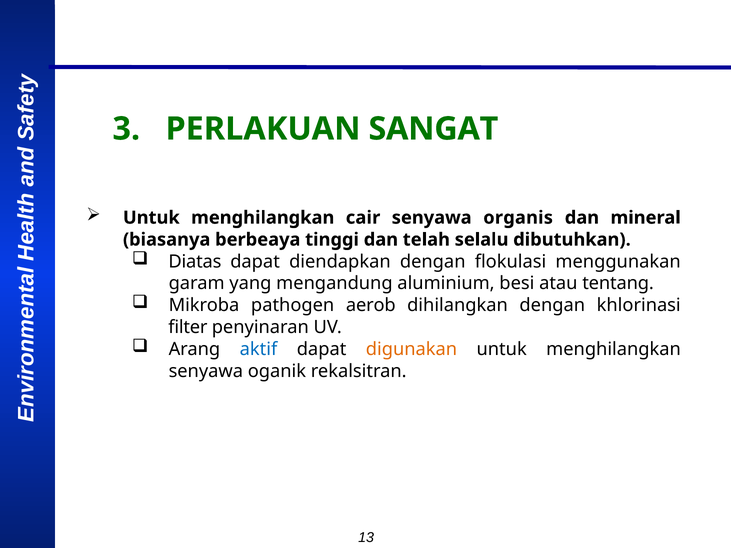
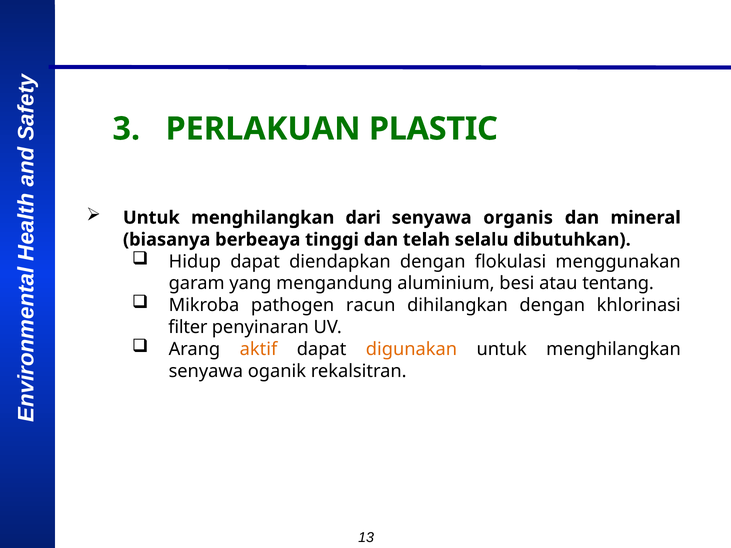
SANGAT: SANGAT -> PLASTIC (433, 129)
cair: cair -> dari (363, 218)
Diatas: Diatas -> Hidup (195, 262)
aerob: aerob -> racun (371, 306)
aktif colour: blue -> orange (259, 349)
